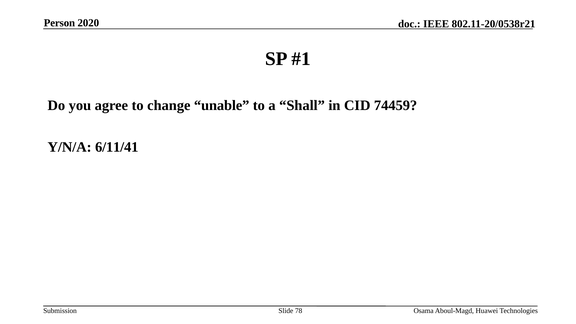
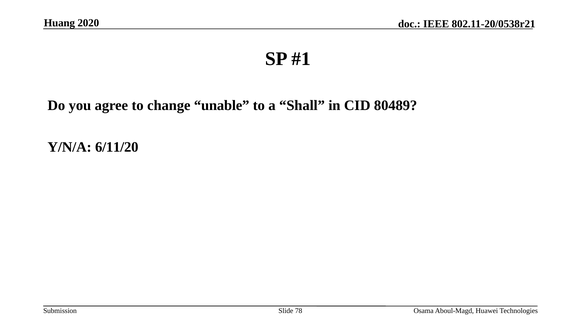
Person: Person -> Huang (59, 23)
74459: 74459 -> 80489 (396, 105)
6/11/41: 6/11/41 -> 6/11/20 (117, 147)
